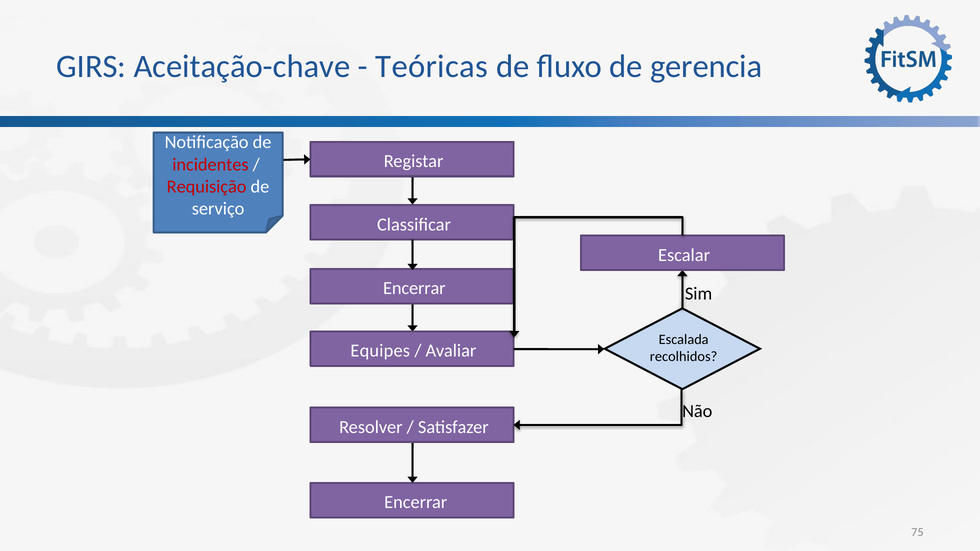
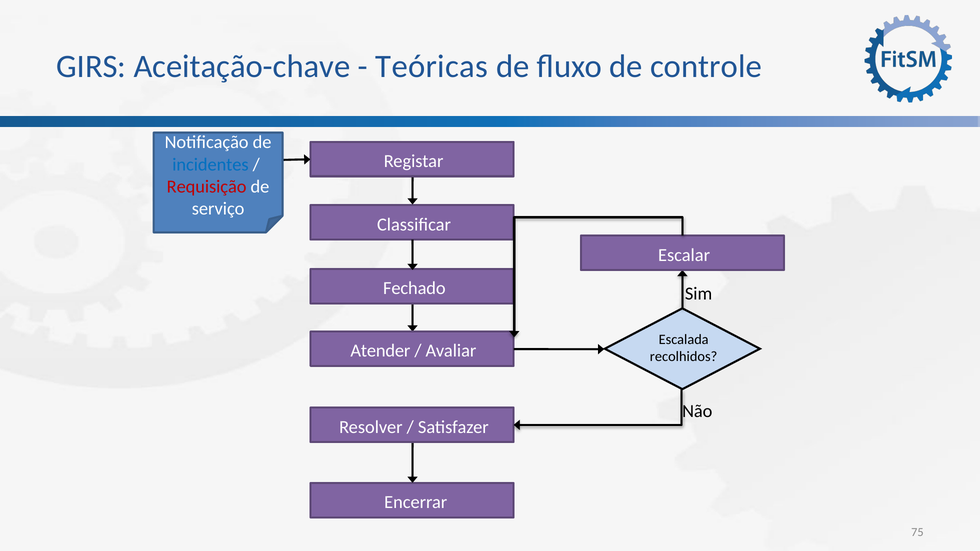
gerencia: gerencia -> controle (706, 66)
incidentes colour: red -> blue (210, 165)
Encerrar: Encerrar -> Fechado (414, 288)
Equipes: Equipes -> Atender (380, 351)
